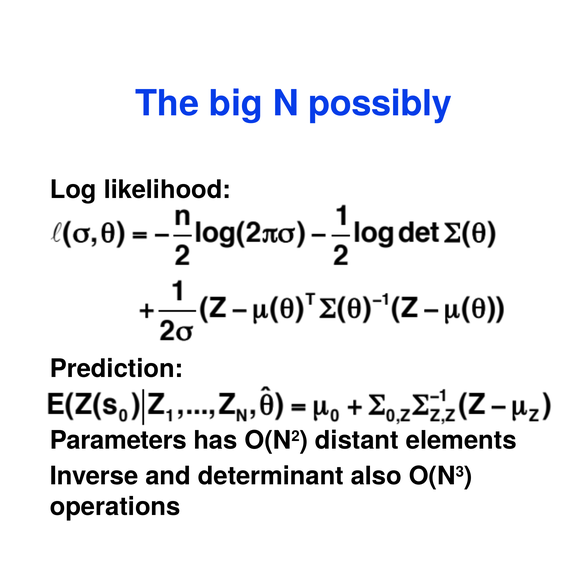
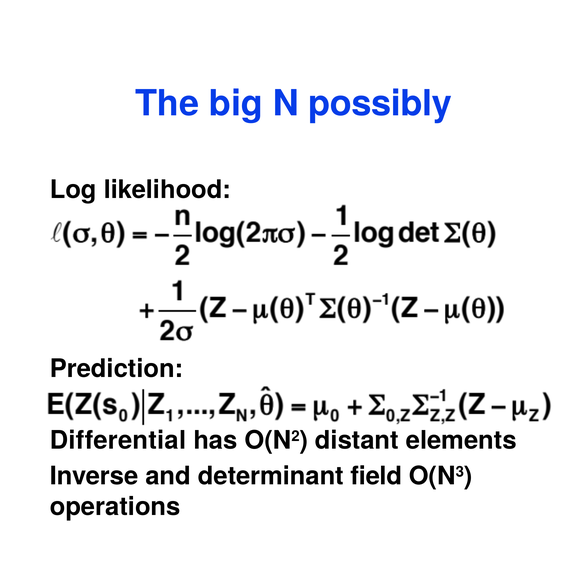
Parameters: Parameters -> Differential (118, 440)
also: also -> field (376, 476)
